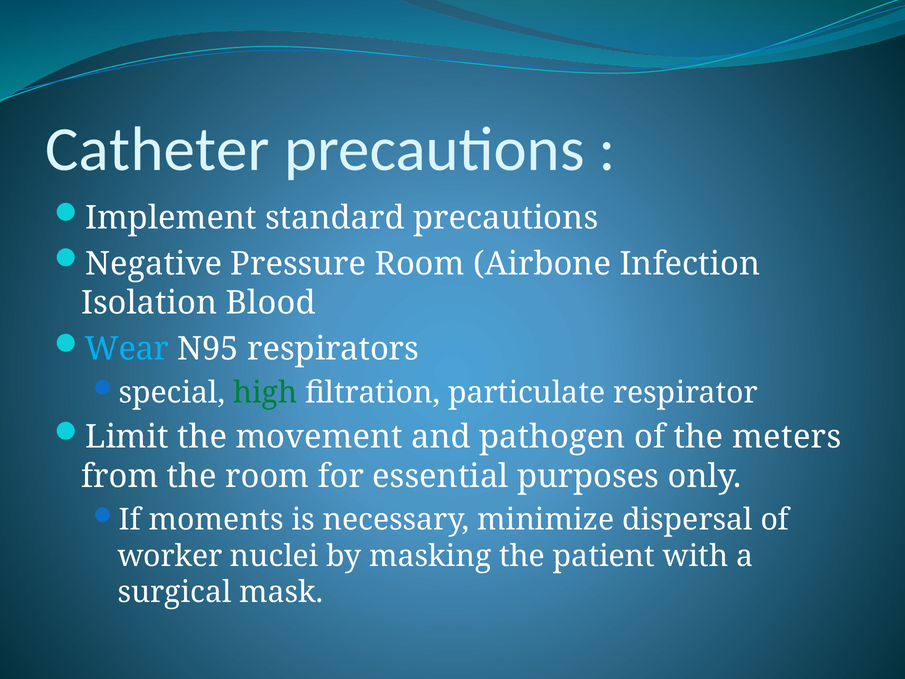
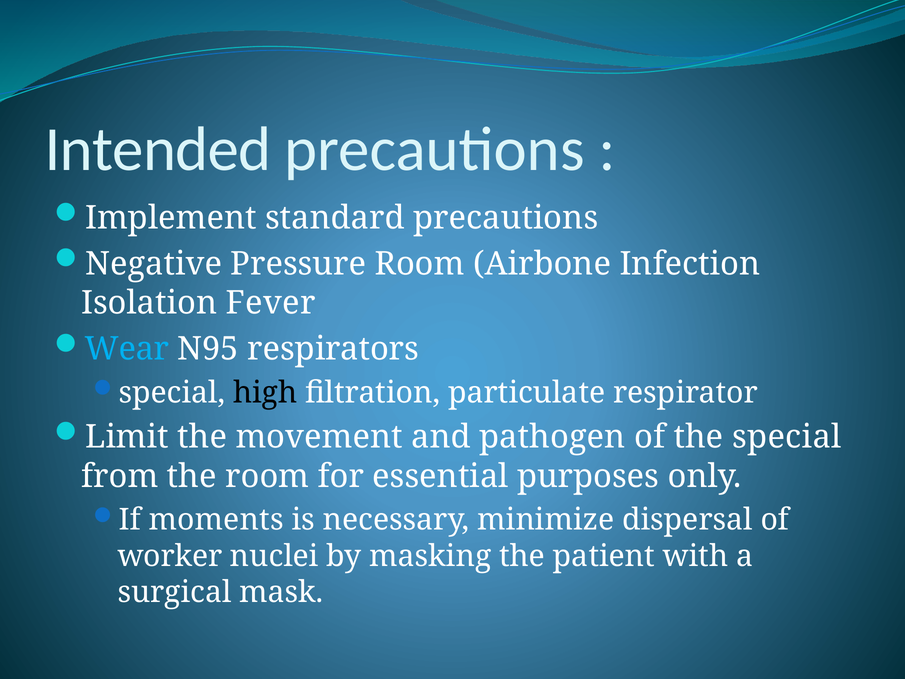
Catheter: Catheter -> Intended (158, 149)
Blood: Blood -> Fever (271, 303)
high colour: green -> black (265, 392)
the meters: meters -> special (787, 437)
